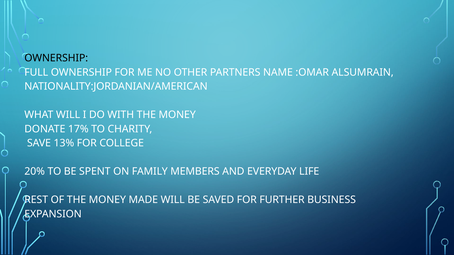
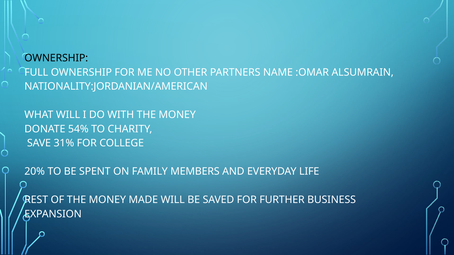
17%: 17% -> 54% (78, 129)
13%: 13% -> 31% (64, 143)
